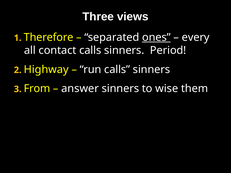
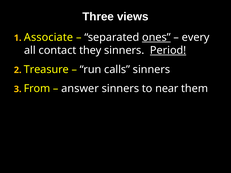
Therefore: Therefore -> Associate (48, 37)
contact calls: calls -> they (90, 50)
Period underline: none -> present (168, 50)
Highway: Highway -> Treasure (46, 70)
wise: wise -> near (167, 89)
